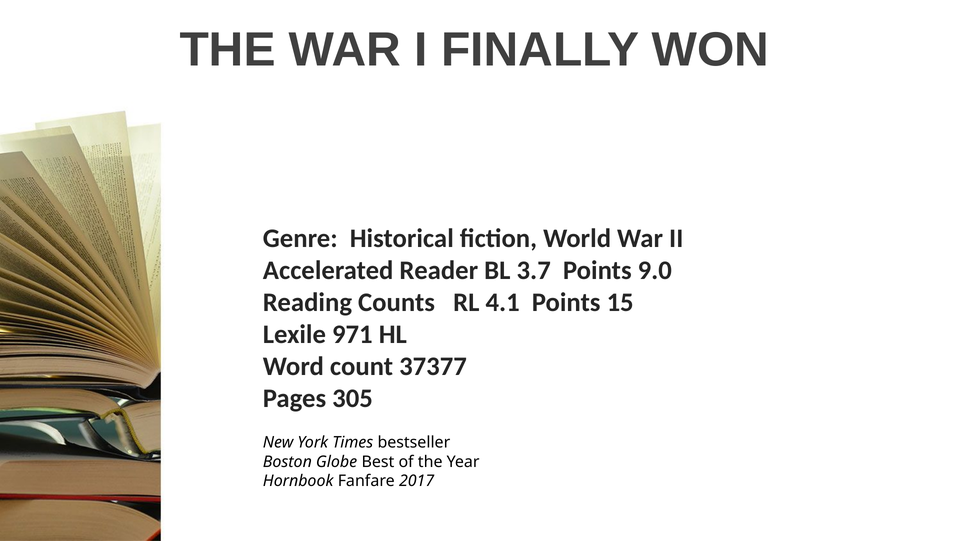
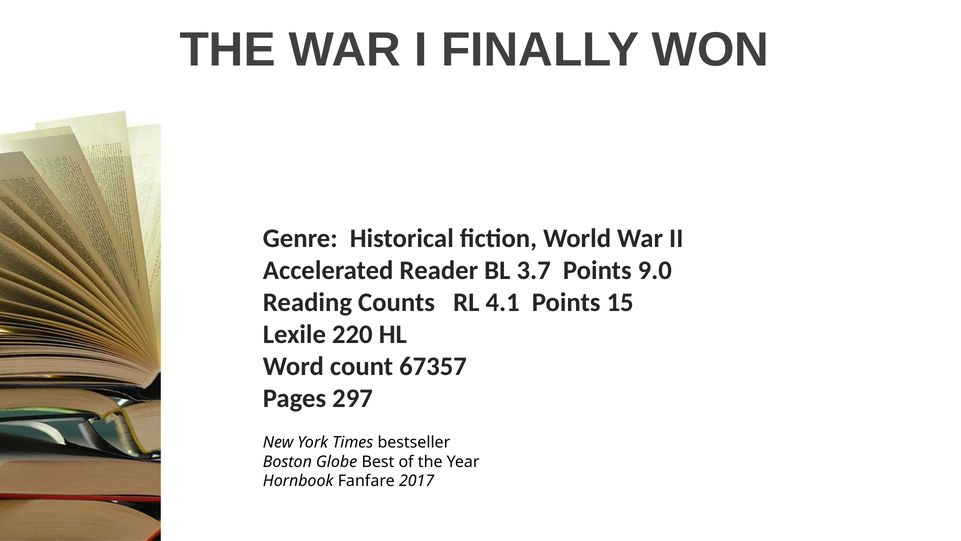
971: 971 -> 220 (352, 334)
37377: 37377 -> 67357 (433, 366)
305: 305 -> 297 (353, 398)
